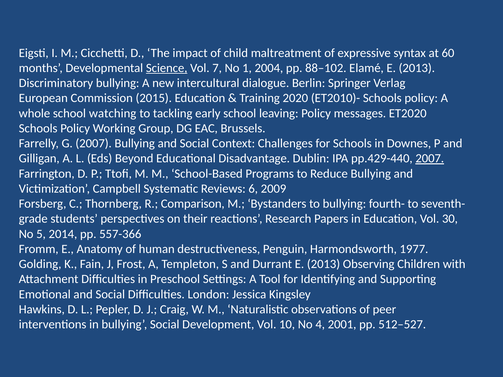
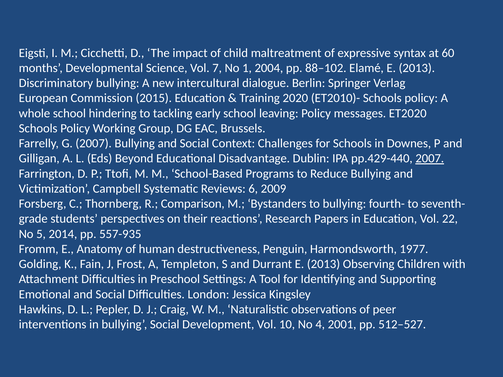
Science underline: present -> none (167, 68)
watching: watching -> hindering (113, 113)
30: 30 -> 22 (450, 219)
557-366: 557-366 -> 557-935 (120, 234)
